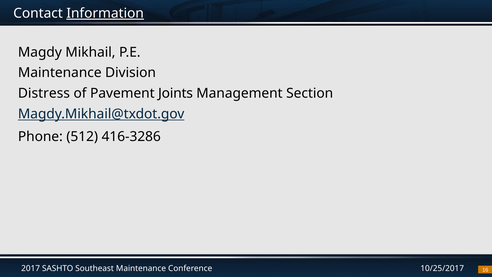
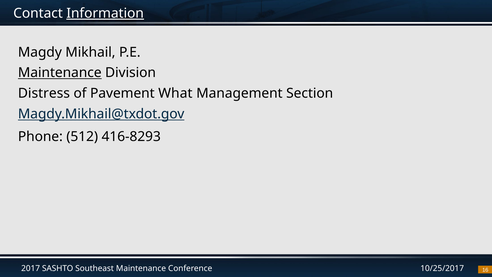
Maintenance underline: none -> present (60, 73)
Joints: Joints -> What (175, 93)
416-3286: 416-3286 -> 416-8293 (131, 137)
